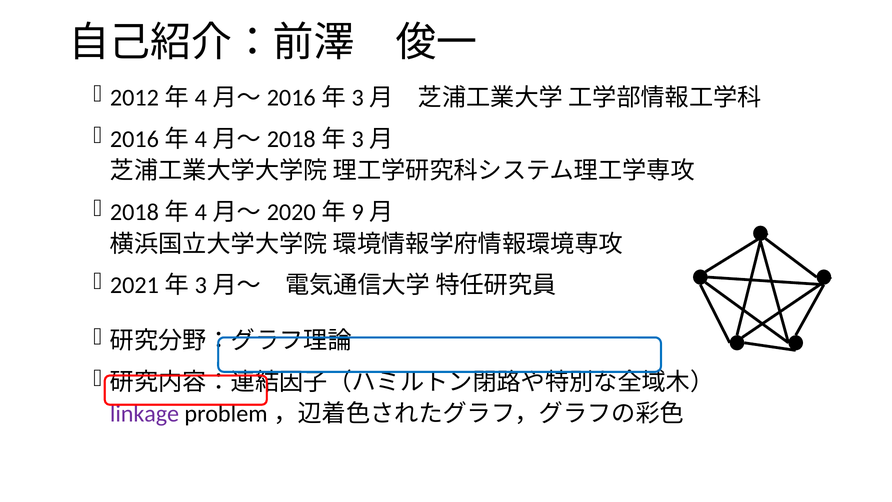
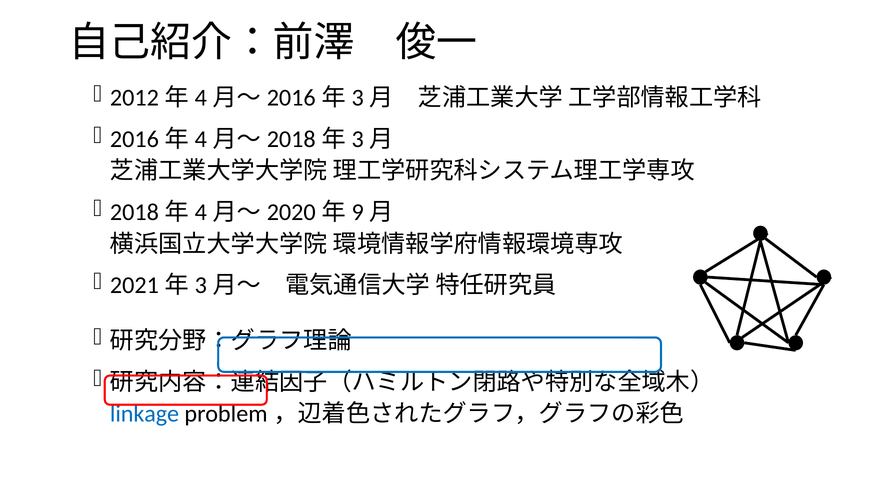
linkage colour: purple -> blue (145, 414)
